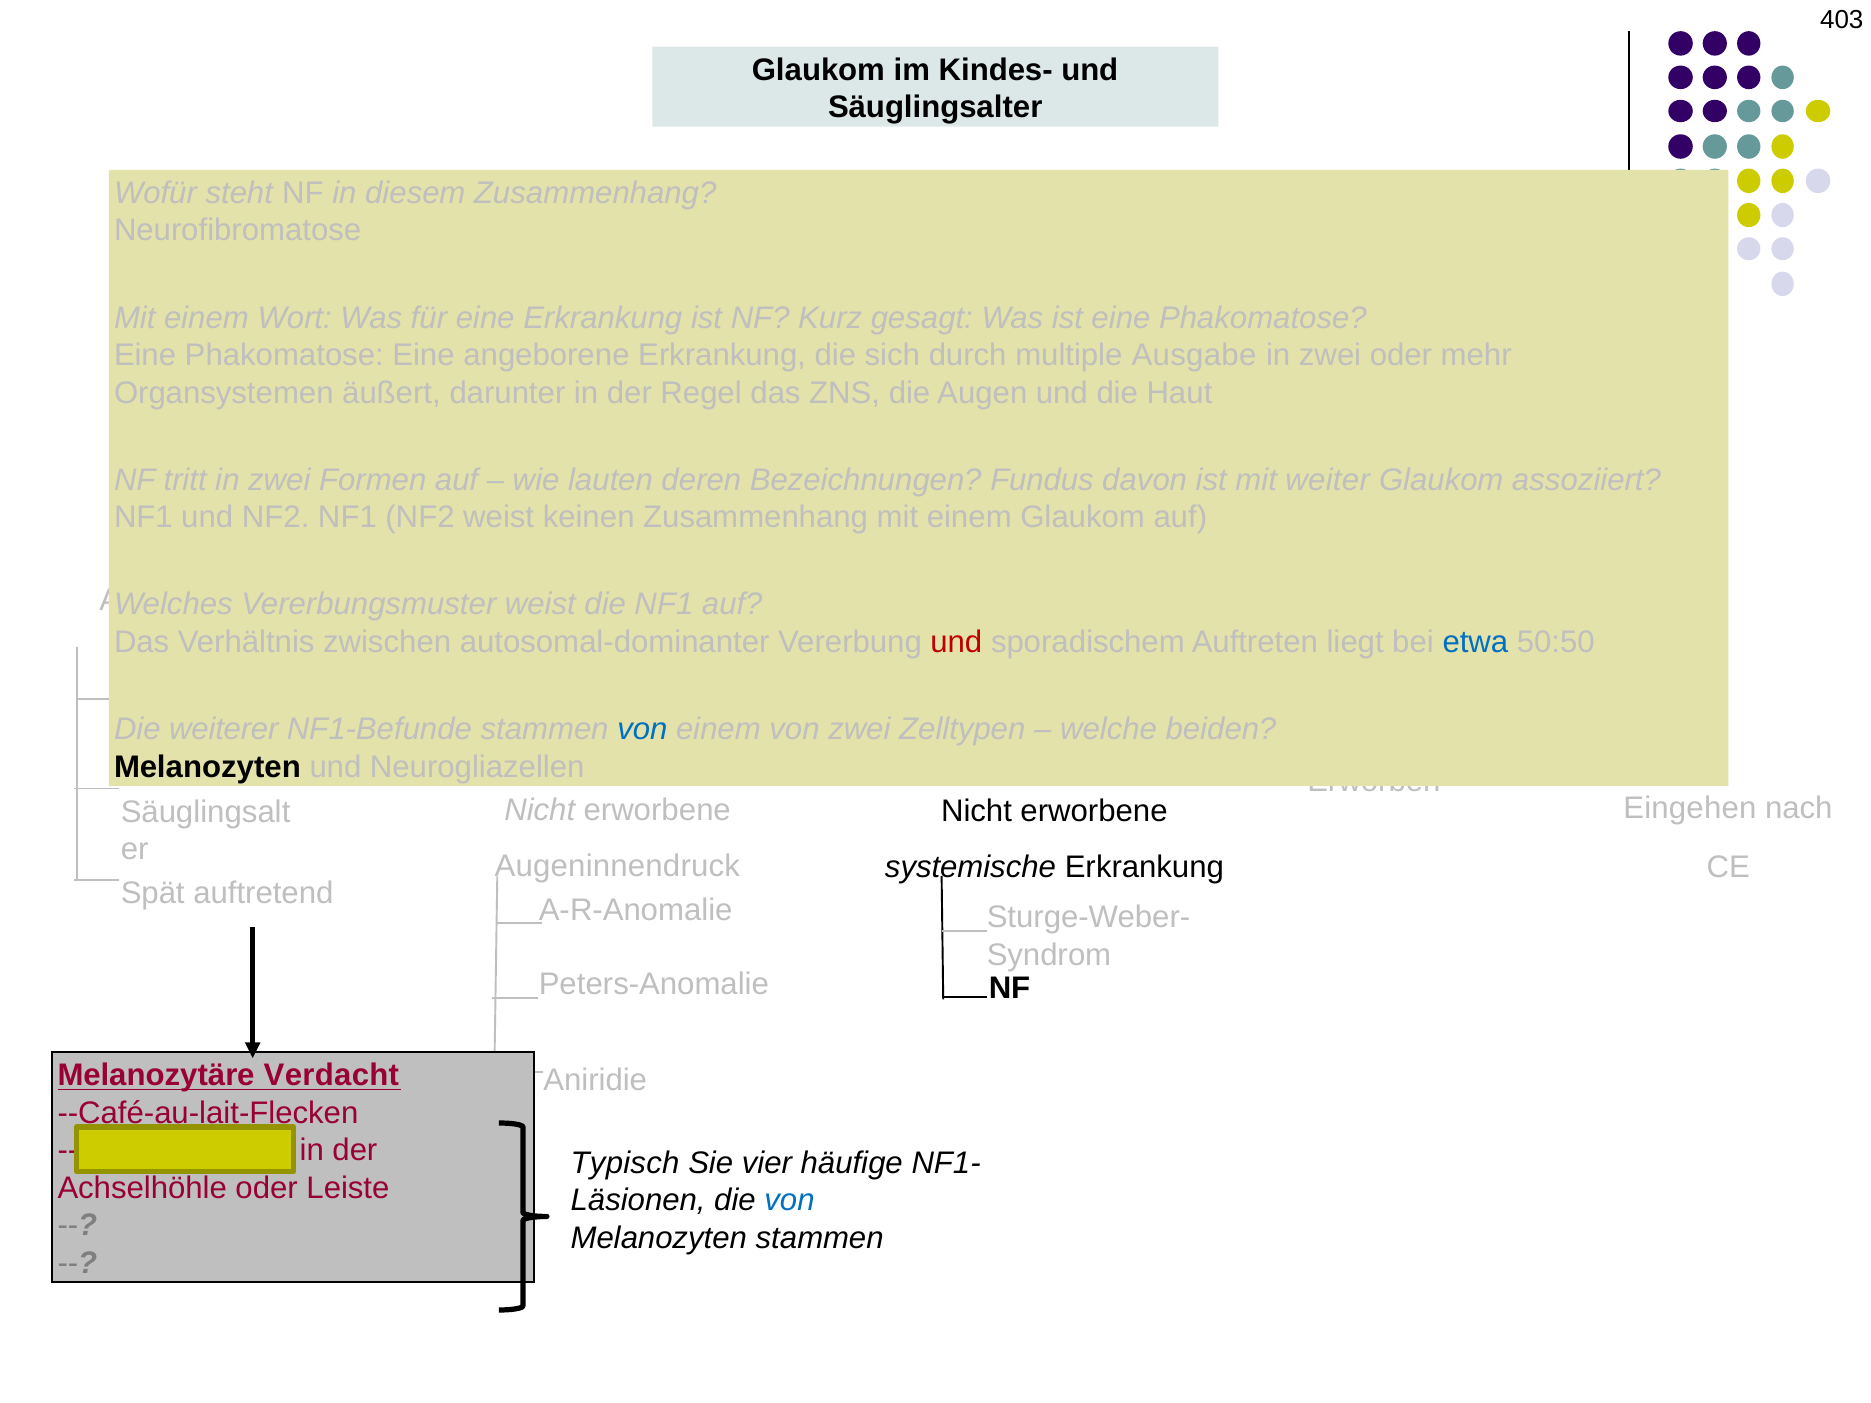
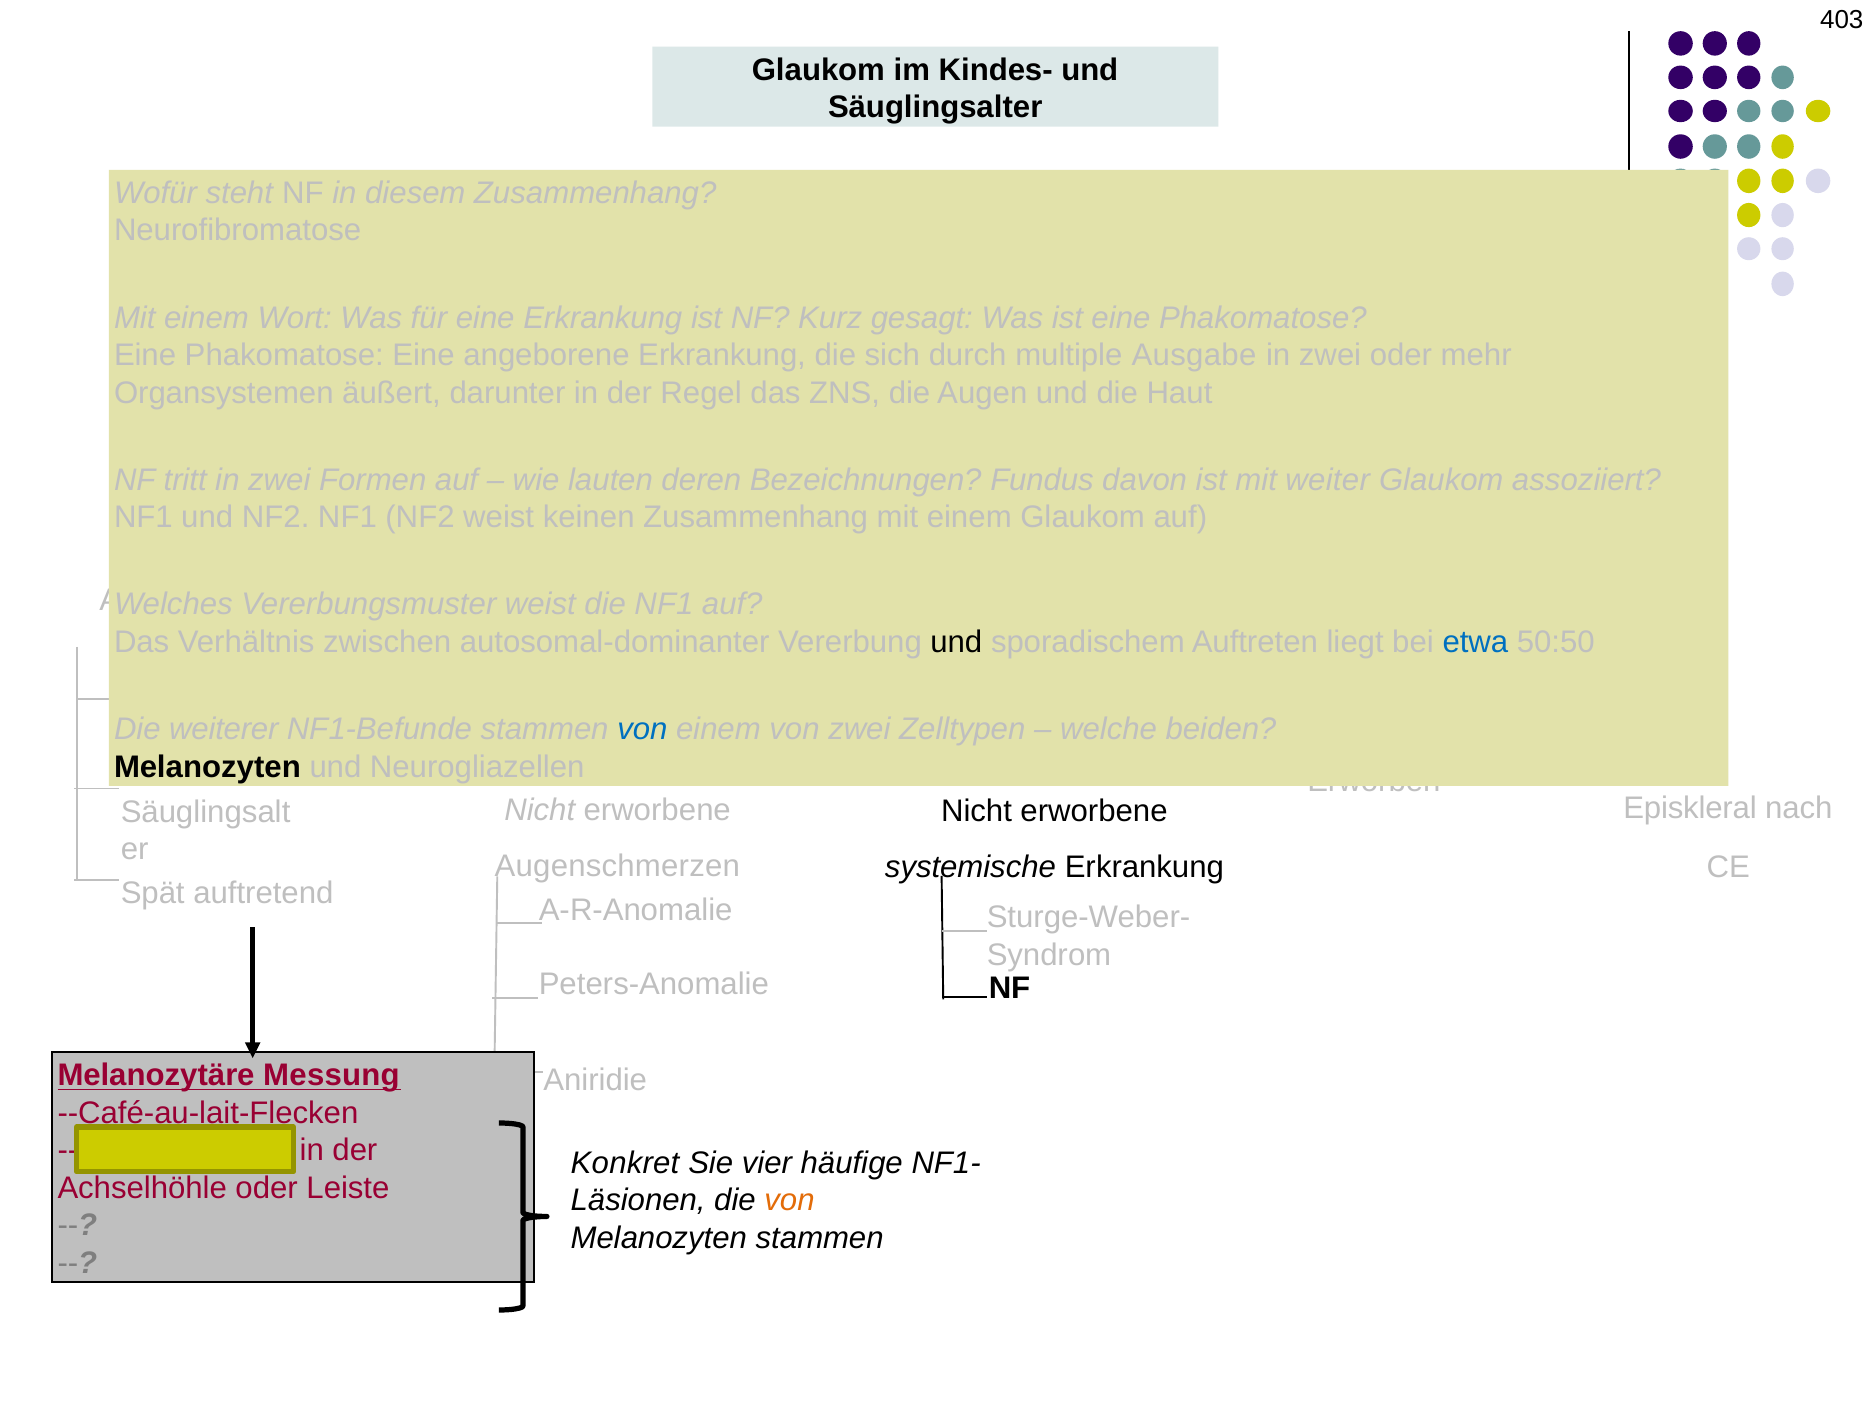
und colour: red -> black (956, 642)
Eingehen: Eingehen -> Episkleral (1690, 808)
Augeninnendruck: Augeninnendruck -> Augenschmerzen (617, 867)
Verdacht: Verdacht -> Messung (331, 1076)
Typisch: Typisch -> Konkret (625, 1164)
von colour: blue -> orange (789, 1201)
